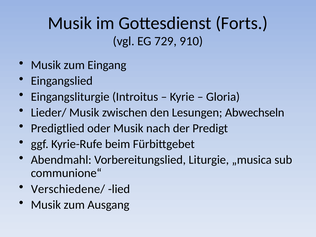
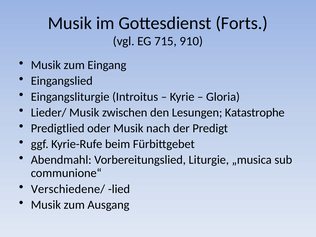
729: 729 -> 715 (166, 41)
Abwechseln: Abwechseln -> Katastrophe (255, 113)
